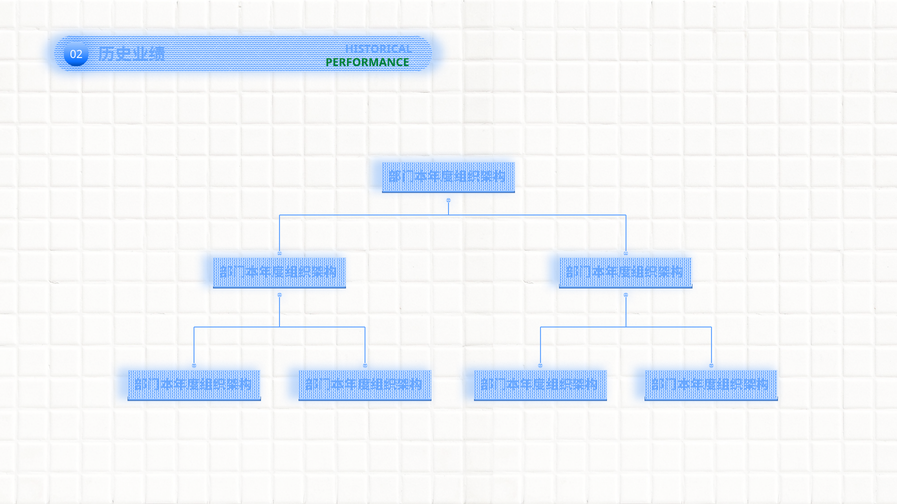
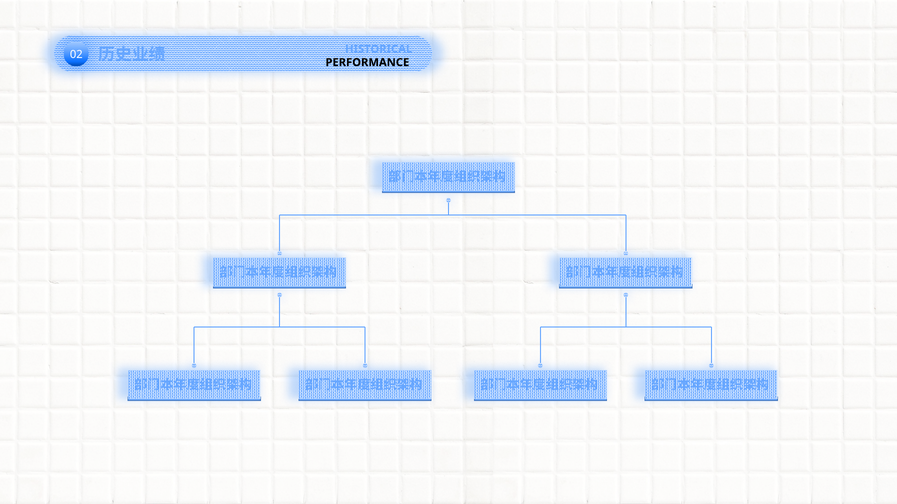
PERFORMANCE colour: green -> black (367, 63)
